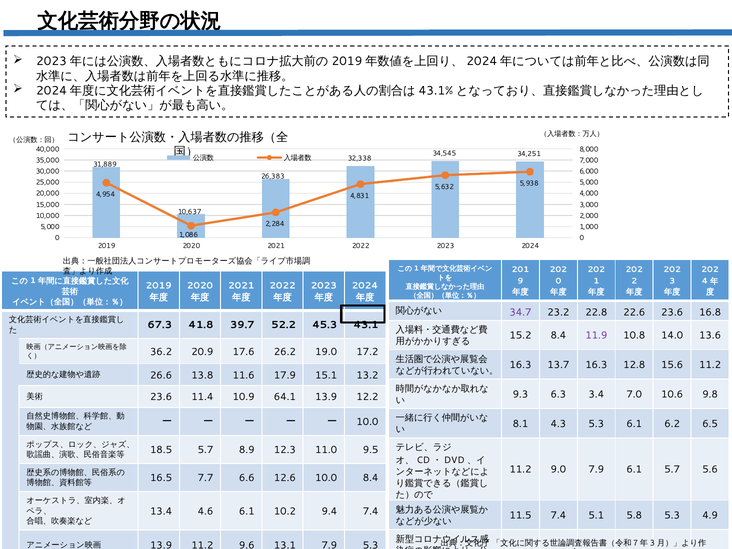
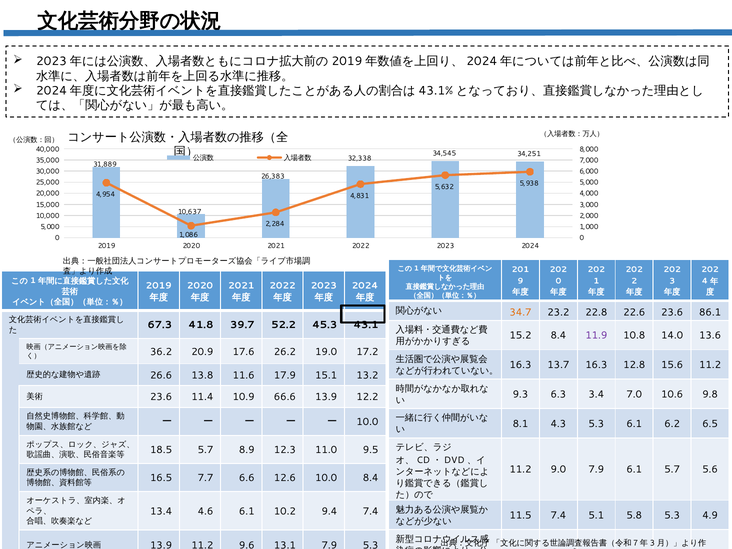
34.7 colour: purple -> orange (520, 312)
16.8: 16.8 -> 86.1 (710, 312)
64.1: 64.1 -> 66.6 (285, 397)
